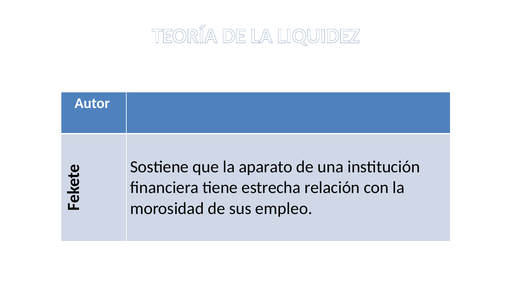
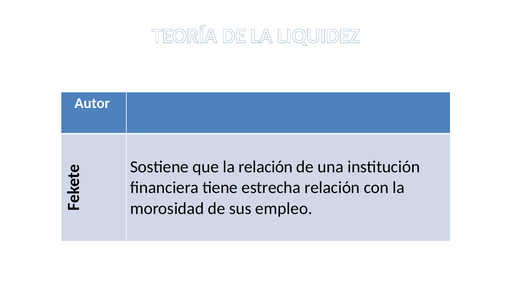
la aparato: aparato -> relación (266, 167)
